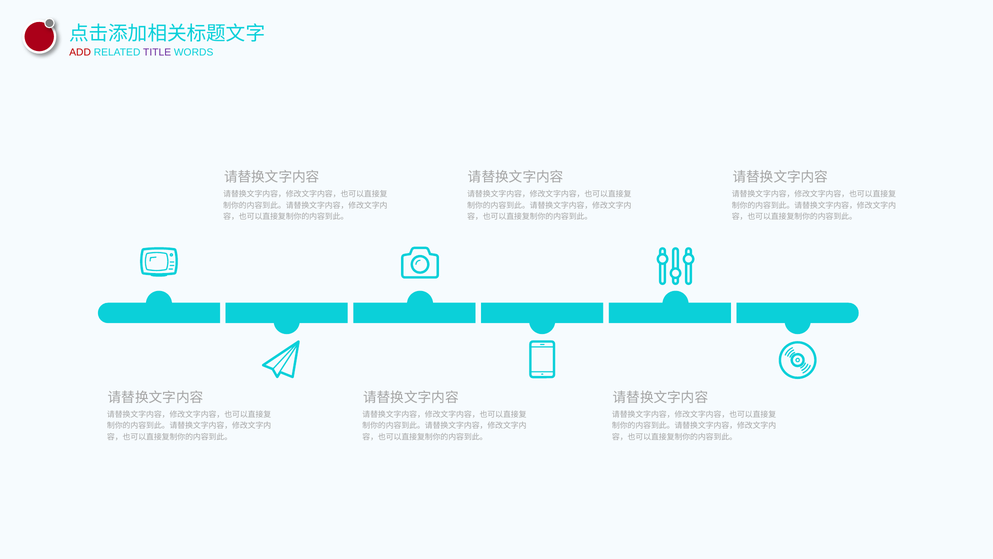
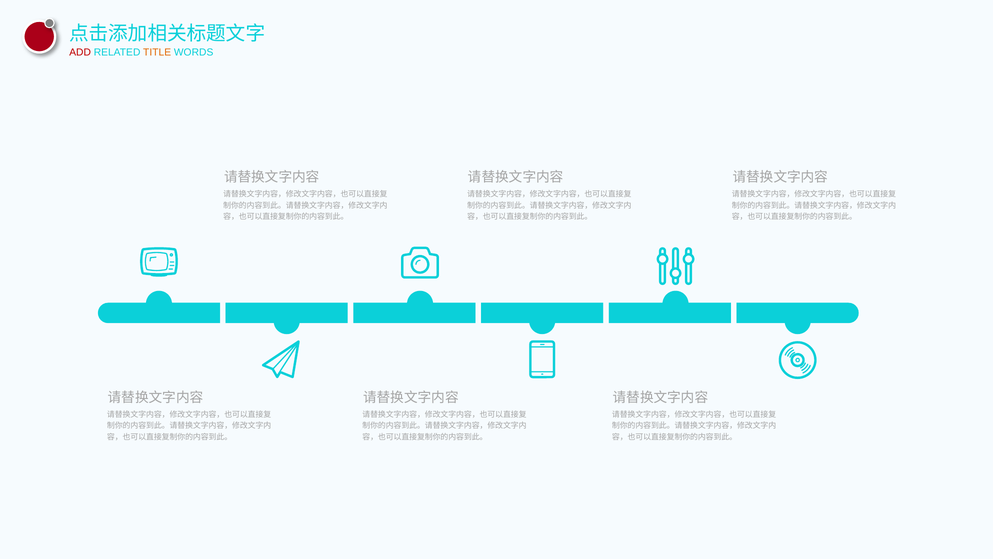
TITLE colour: purple -> orange (157, 52)
